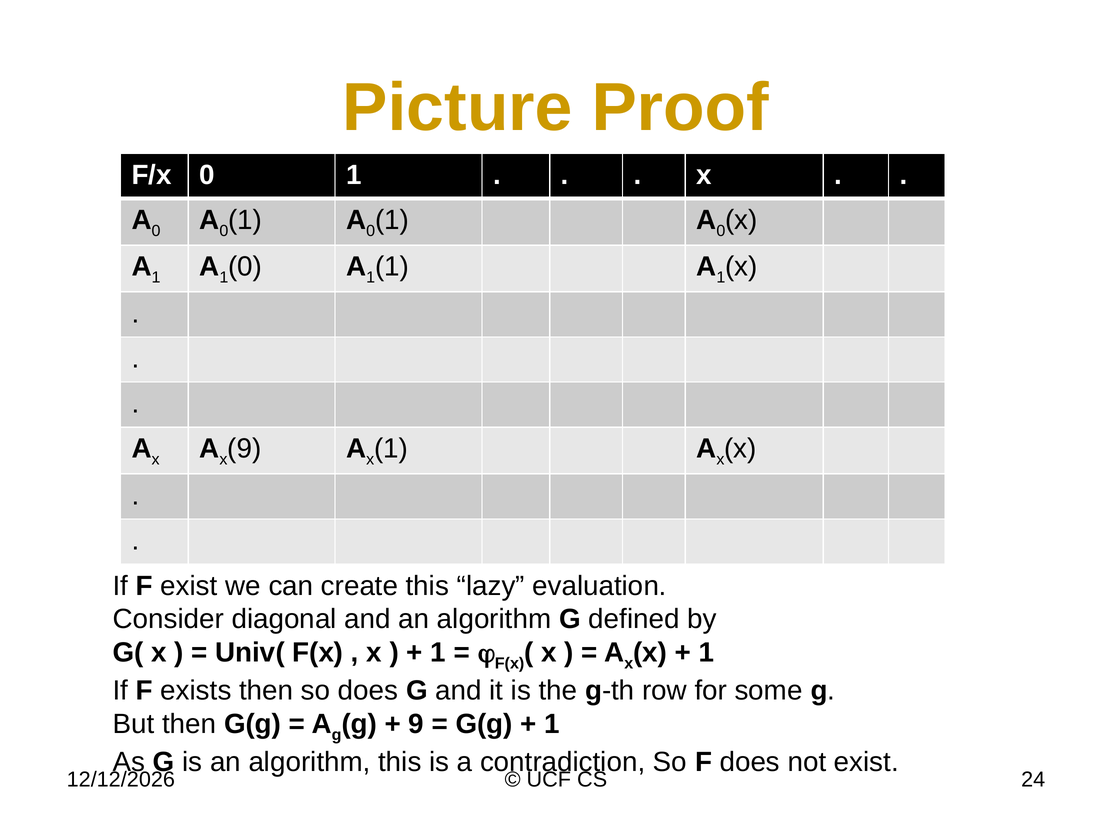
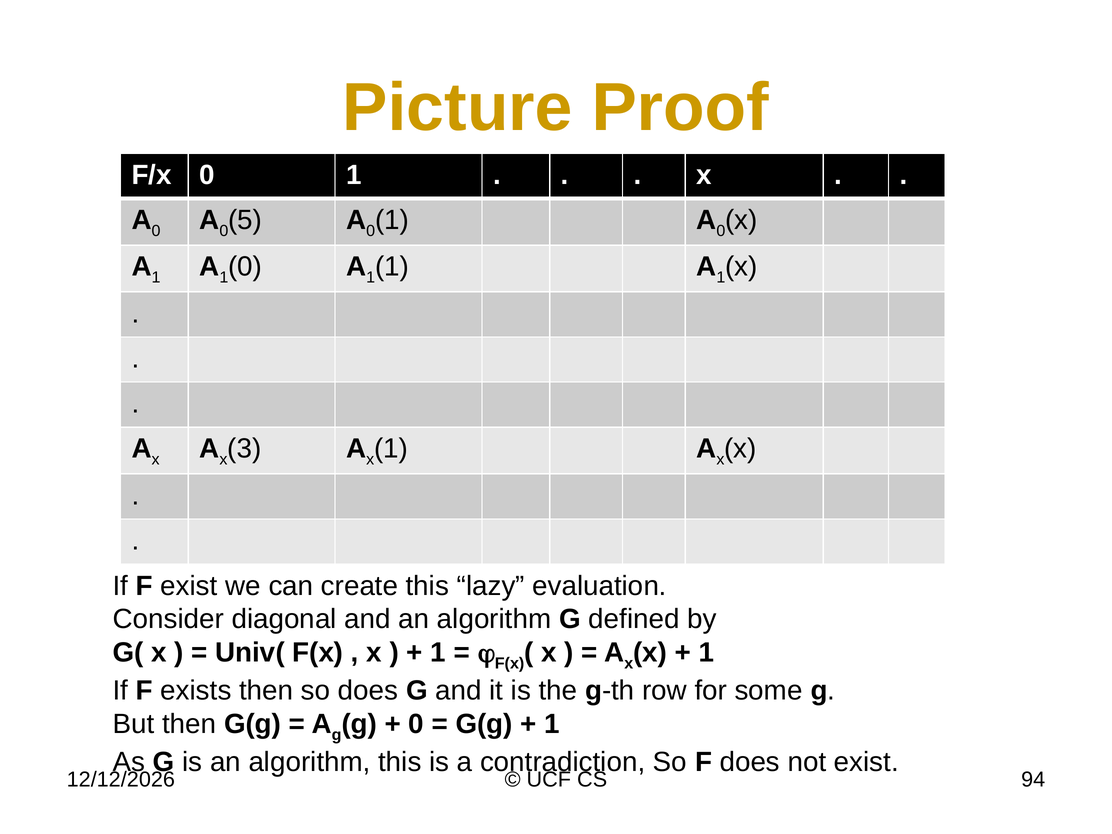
0 A 0 1: 1 -> 5 (245, 220)
x 9: 9 -> 3 (244, 449)
9: 9 -> 0 (416, 724)
24: 24 -> 94 (1033, 780)
